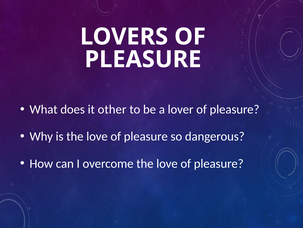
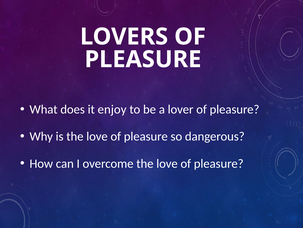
other: other -> enjoy (112, 109)
